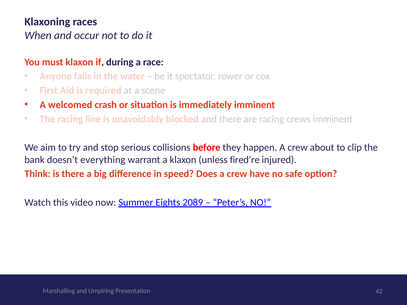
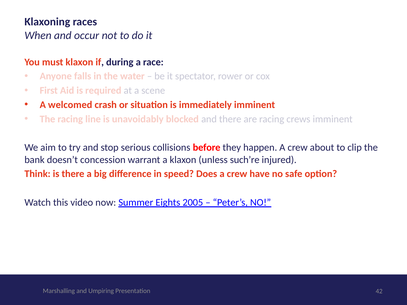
everything: everything -> concession (103, 160)
fired’re: fired’re -> such’re (245, 160)
2089: 2089 -> 2005 (193, 203)
